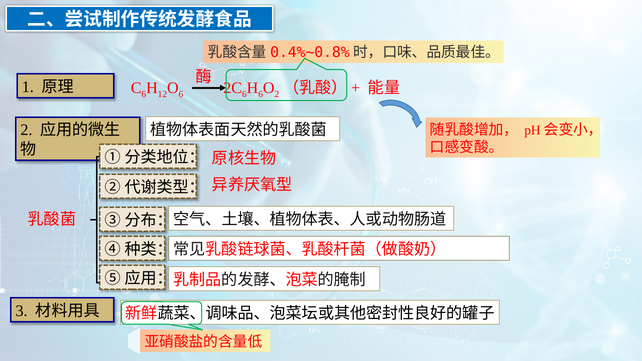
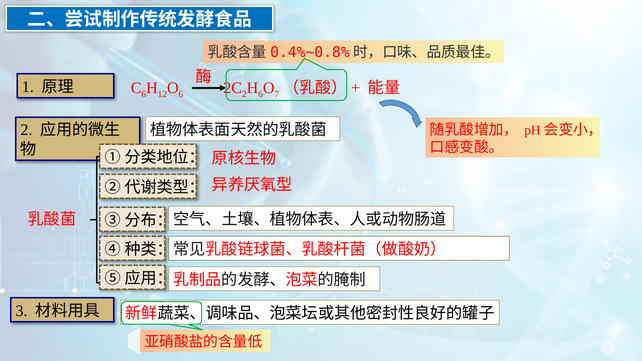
6: 6 -> 2 (244, 94)
2: 2 -> 7 (277, 94)
